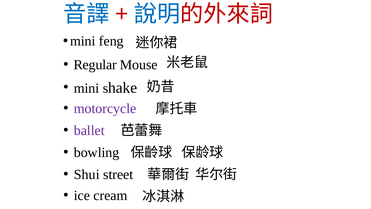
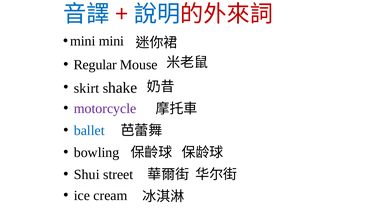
mini feng: feng -> mini (111, 41)
mini: mini -> skirt (86, 88)
ballet colour: purple -> blue (89, 130)
